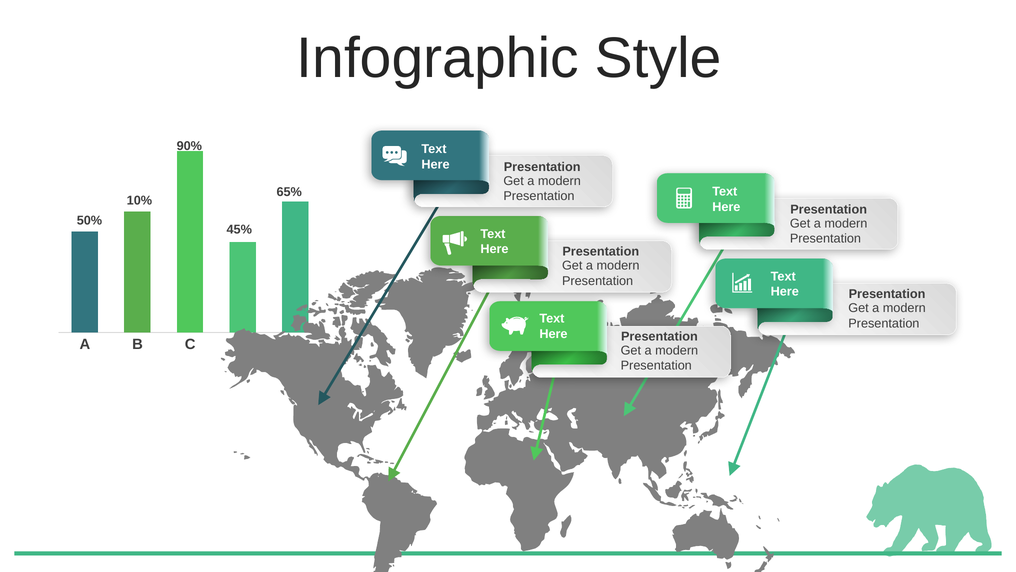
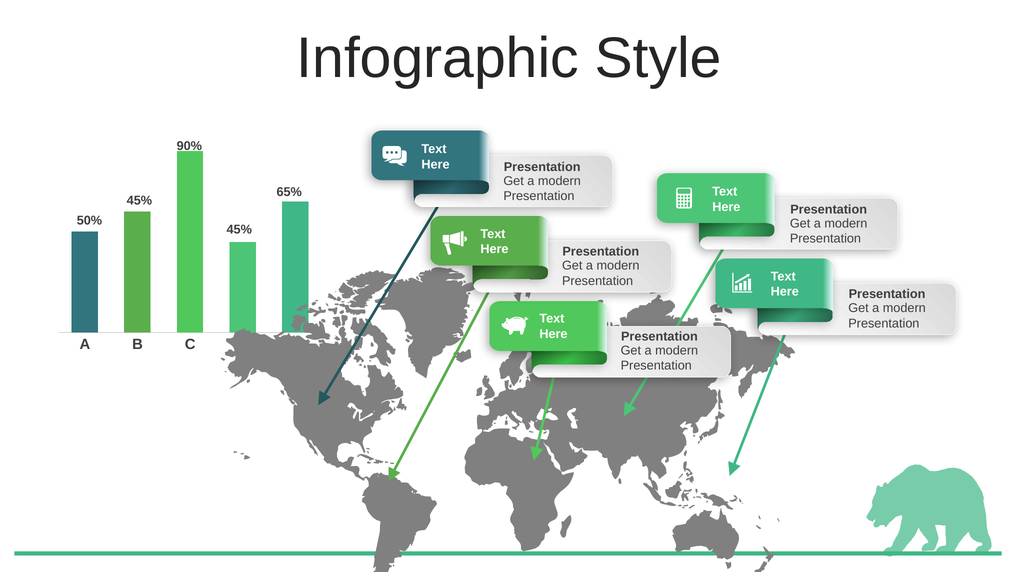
10%: 10% -> 45% (139, 201)
